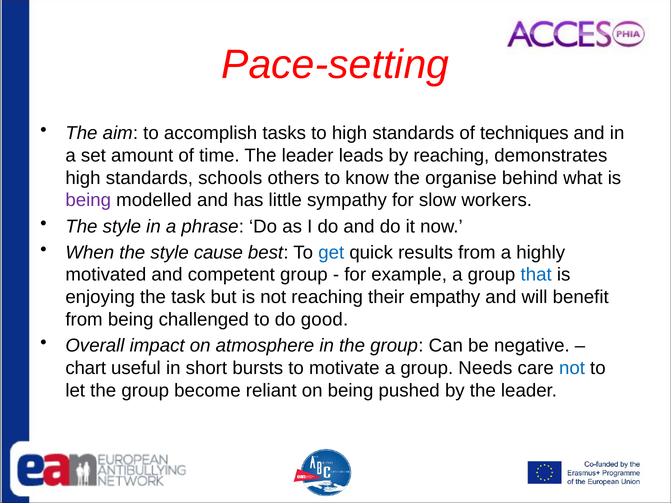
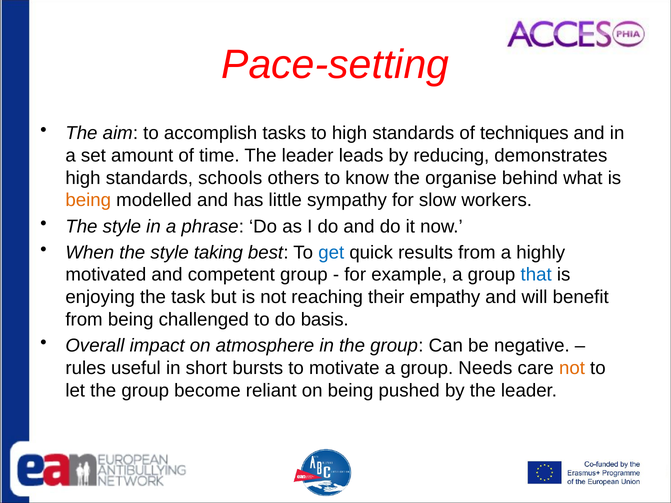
by reaching: reaching -> reducing (451, 156)
being colour: purple -> orange (88, 200)
cause: cause -> taking (218, 253)
good: good -> basis (325, 320)
chart: chart -> rules (86, 368)
not colour: blue -> orange (572, 368)
